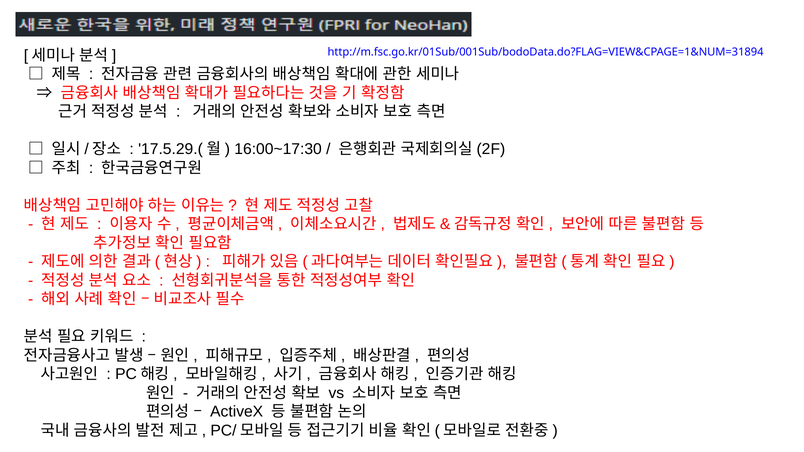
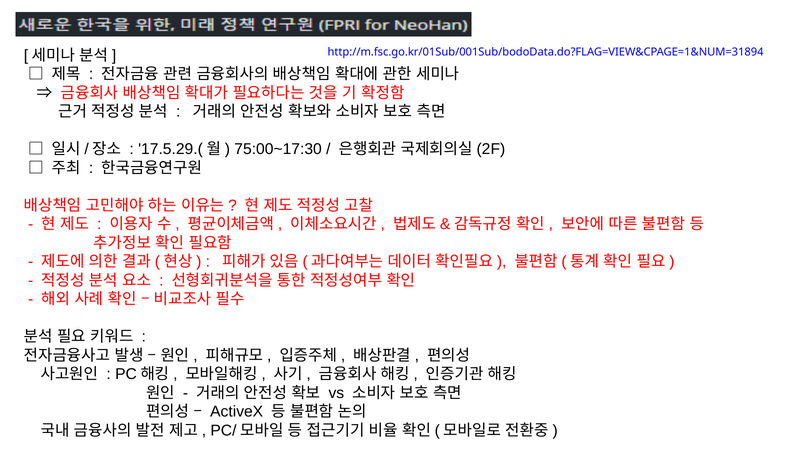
16:00~17:30: 16:00~17:30 -> 75:00~17:30 (278, 149)
